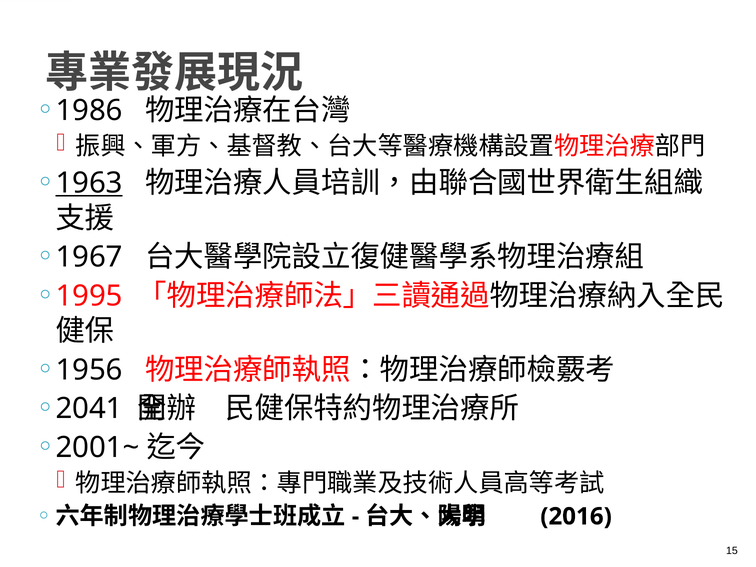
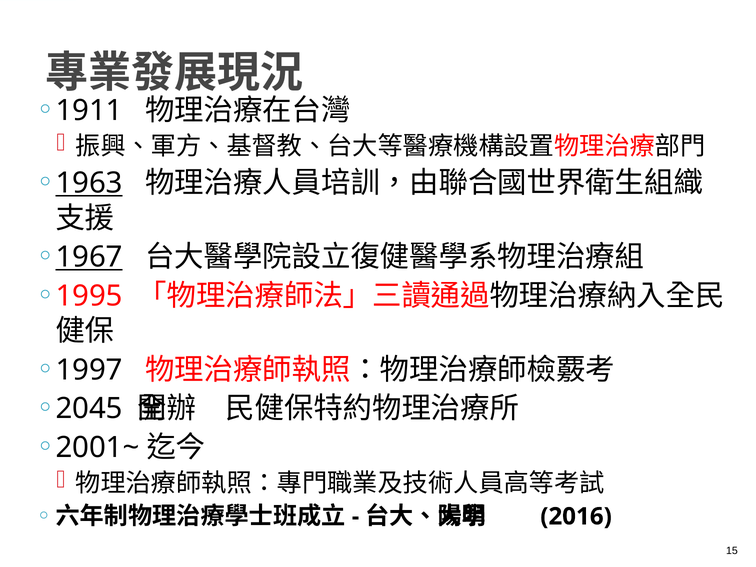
1986: 1986 -> 1911 (89, 111)
1967 underline: none -> present (89, 257)
1956: 1956 -> 1997 (89, 370)
2041: 2041 -> 2045 (89, 409)
